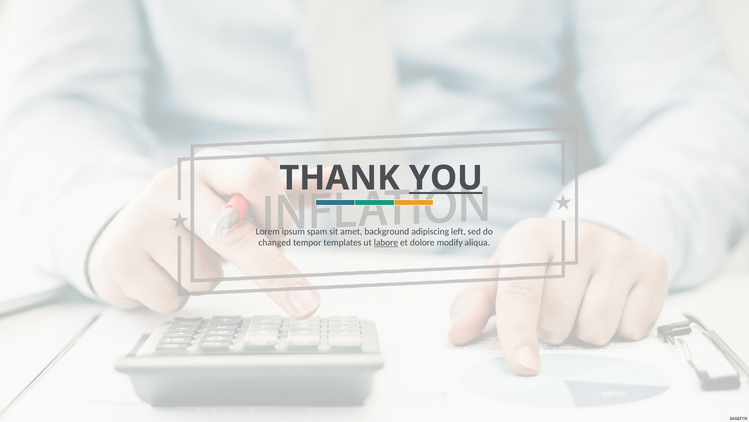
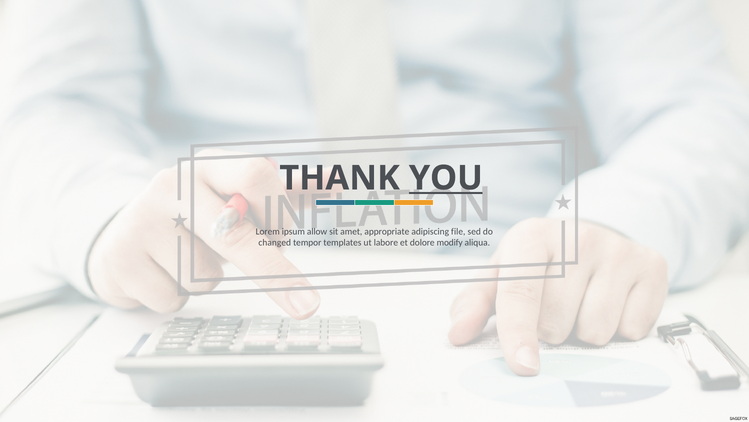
spam: spam -> allow (317, 231)
background: background -> appropriate (387, 231)
left: left -> file (458, 231)
labore underline: present -> none (386, 242)
